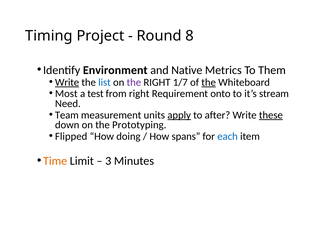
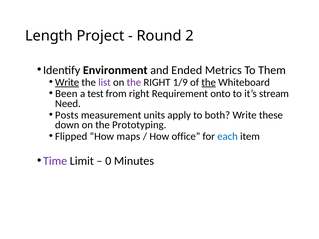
Timing: Timing -> Length (49, 36)
8: 8 -> 2 (190, 36)
Native: Native -> Ended (187, 70)
list colour: blue -> purple (105, 82)
1/7: 1/7 -> 1/9 (180, 82)
Most: Most -> Been (66, 94)
Team: Team -> Posts (67, 115)
apply underline: present -> none (179, 115)
after: after -> both (217, 115)
these underline: present -> none (271, 115)
doing: doing -> maps (128, 136)
spans: spans -> office (186, 136)
Time colour: orange -> purple (55, 161)
3: 3 -> 0 (108, 161)
